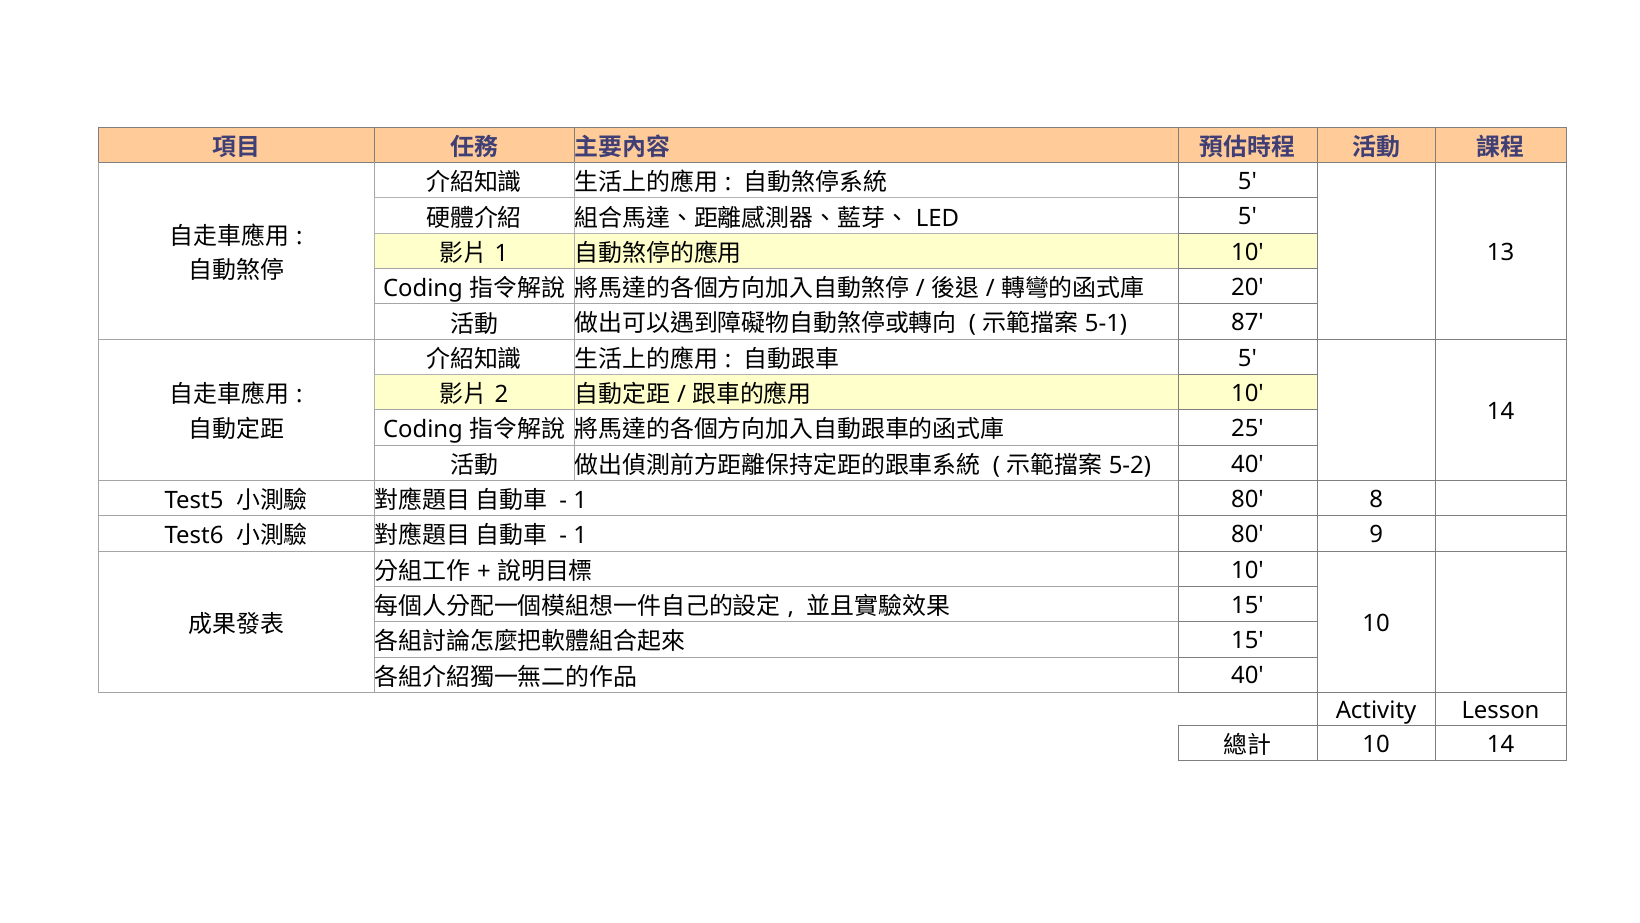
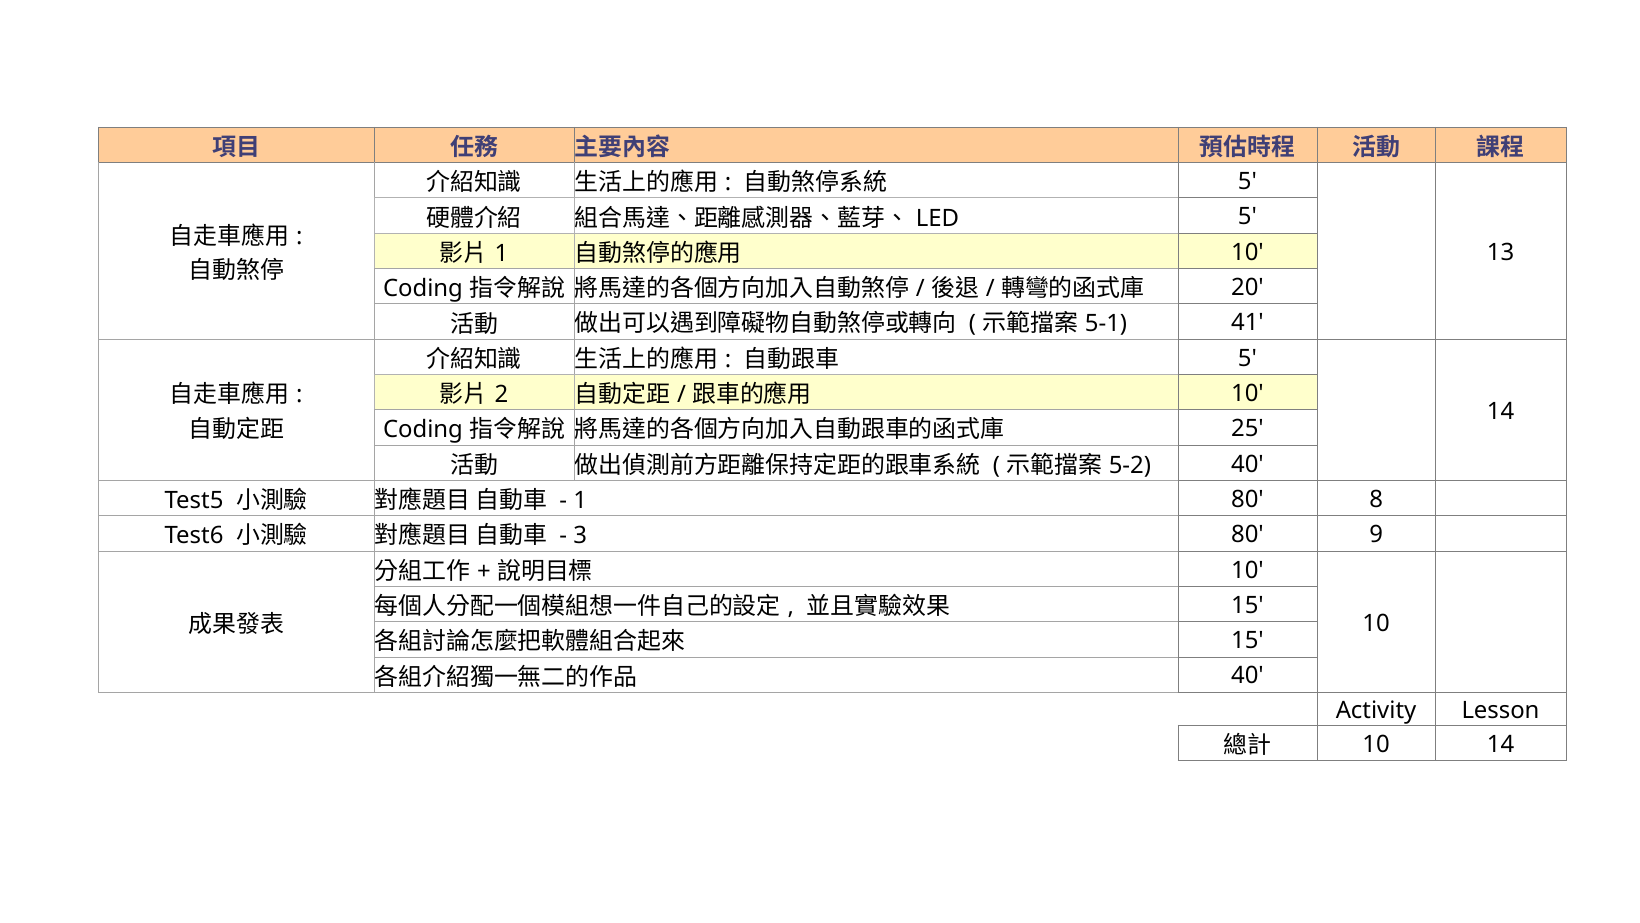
87: 87 -> 41 (1247, 323)
1: 1 -> 3 (580, 536)
